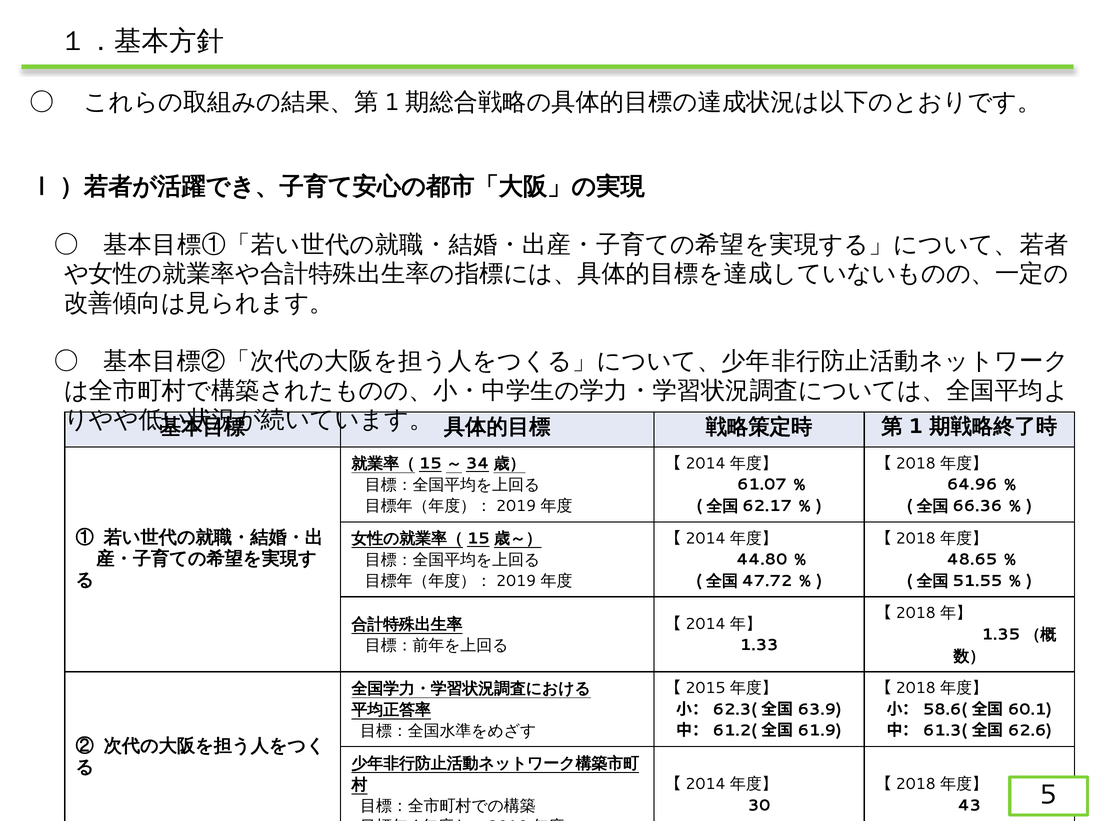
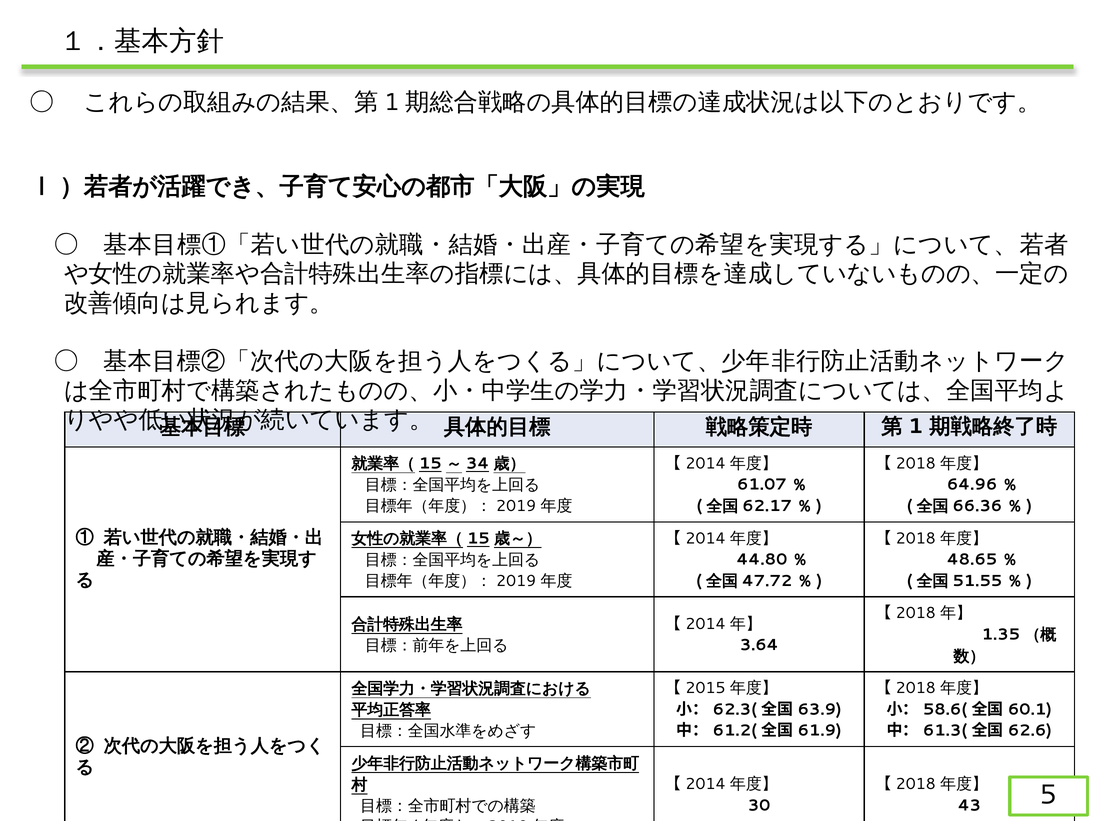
1.33: 1.33 -> 3.64 (759, 645)
